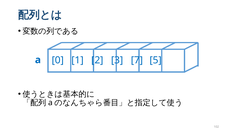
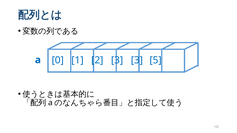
3 7: 7 -> 3 (137, 60)
